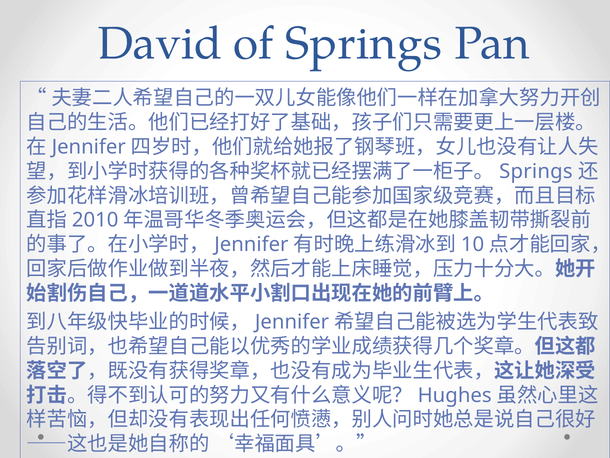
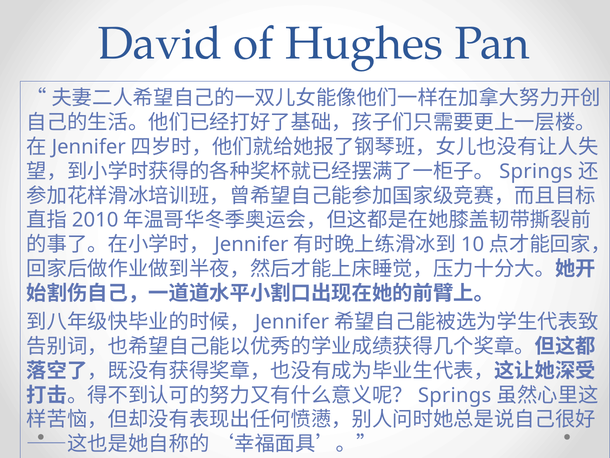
of Springs: Springs -> Hughes (364, 44)
Hughes: Hughes -> Springs (455, 395)
